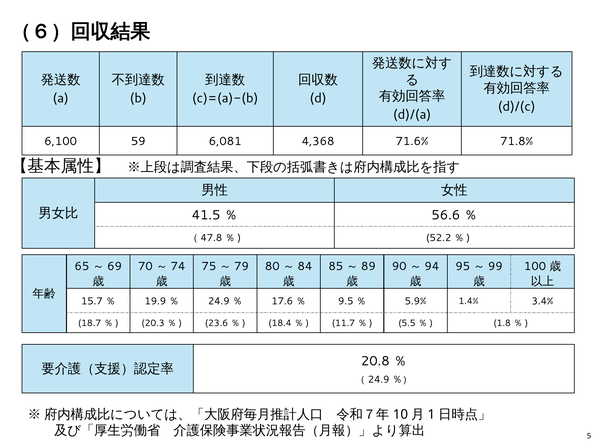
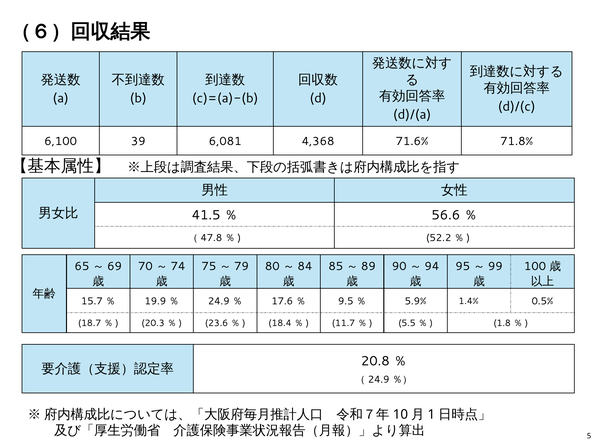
59: 59 -> 39 (138, 141)
3.4%: 3.4% -> 0.5% (542, 301)
